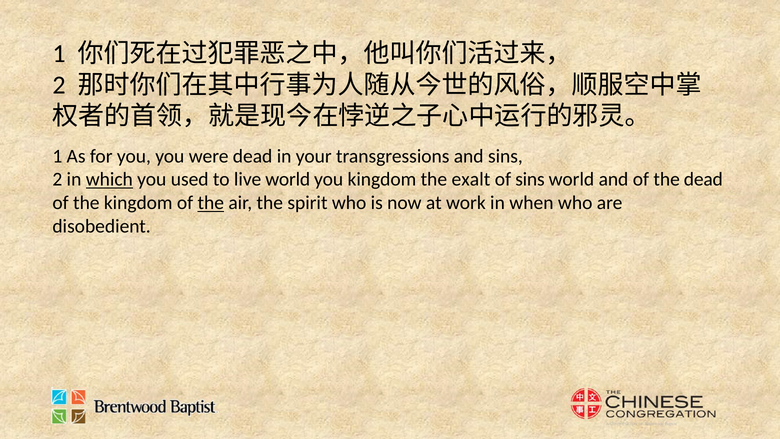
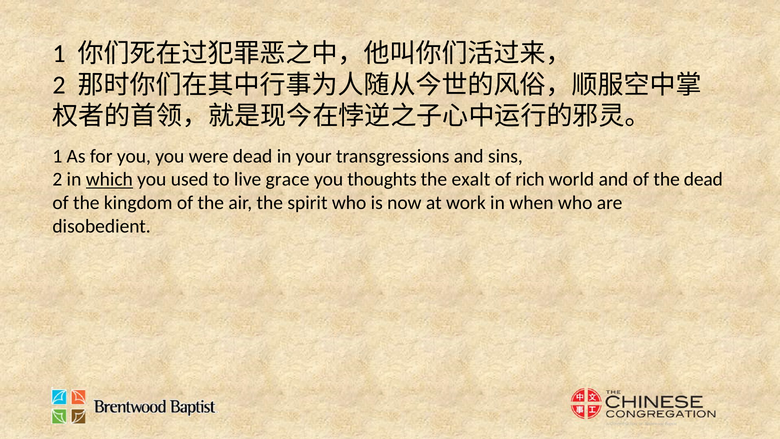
live world: world -> grace (288, 179)
you kingdom: kingdom -> thoughts (382, 179)
of sins: sins -> rich (530, 179)
the underline: present -> none (211, 203)
